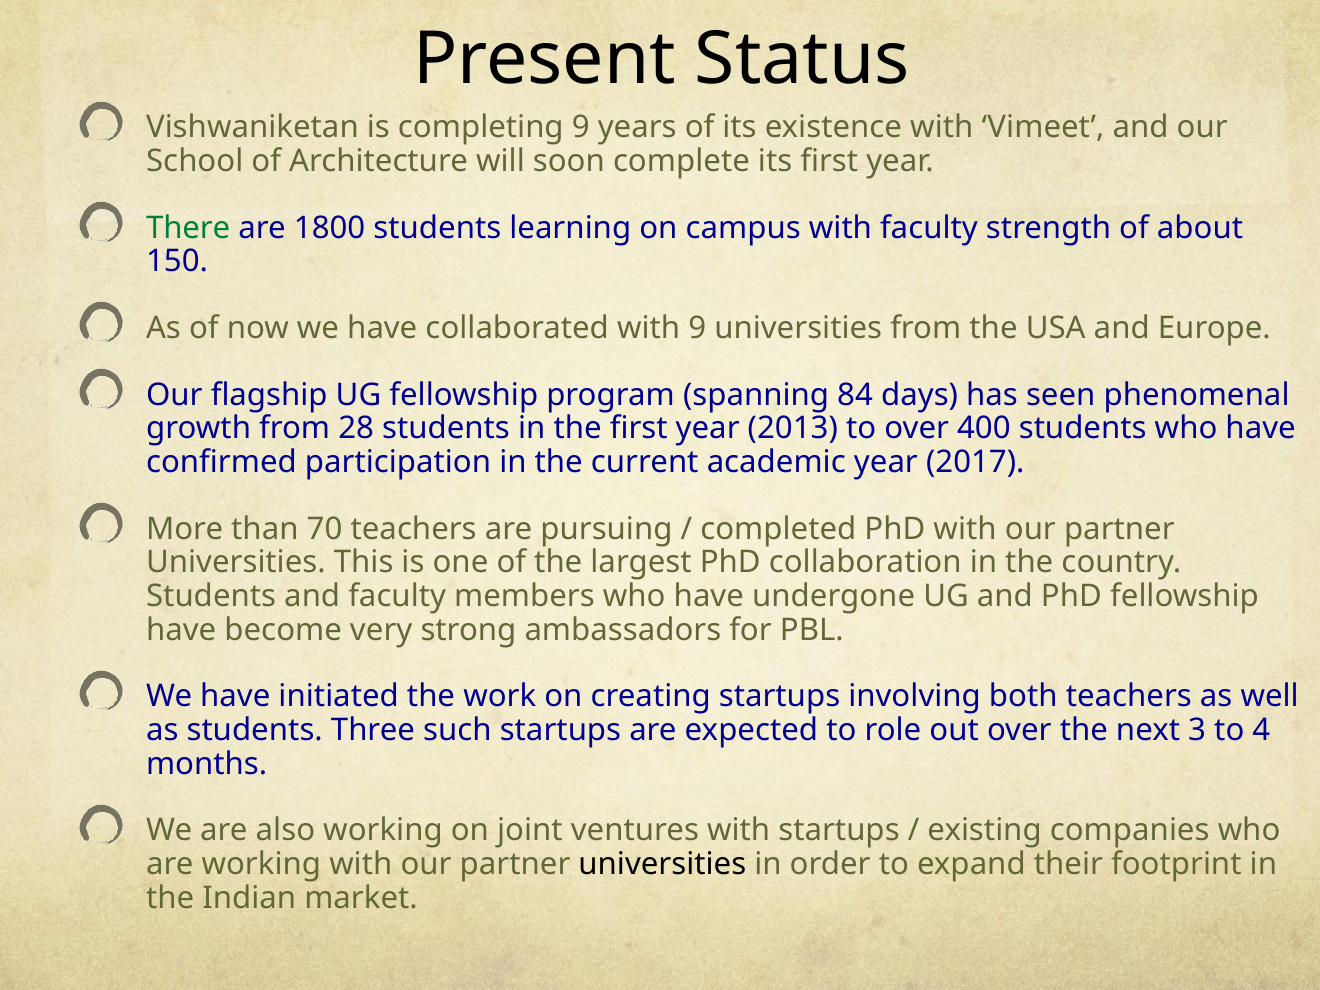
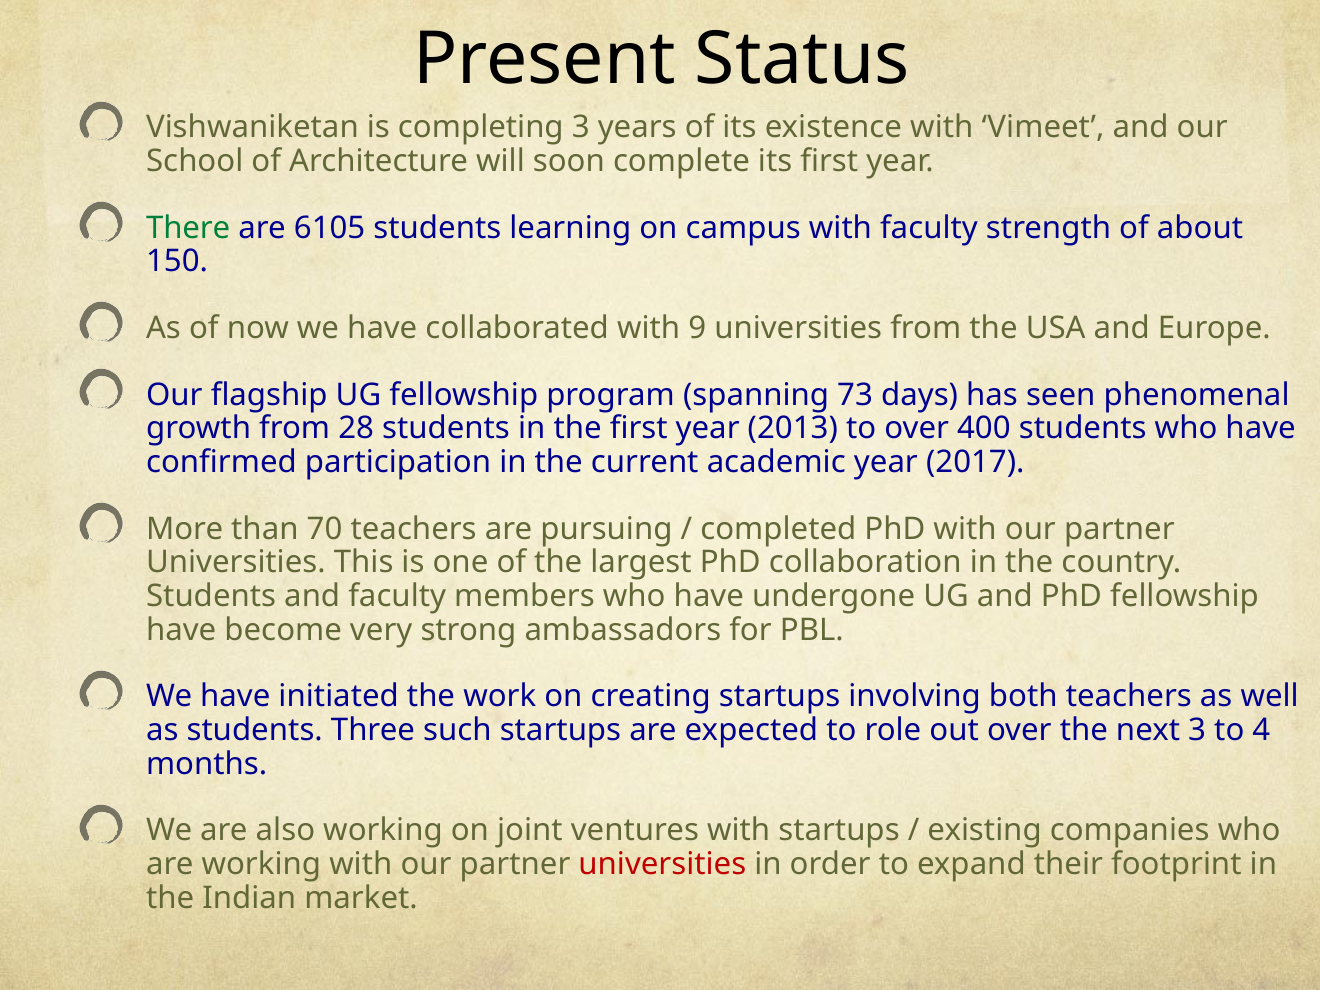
completing 9: 9 -> 3 (581, 127)
1800: 1800 -> 6105 (330, 228)
84: 84 -> 73 (855, 395)
universities colour: black -> red (662, 864)
